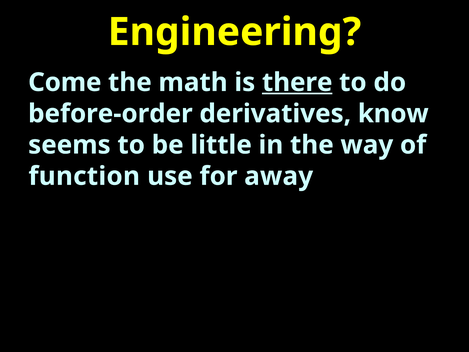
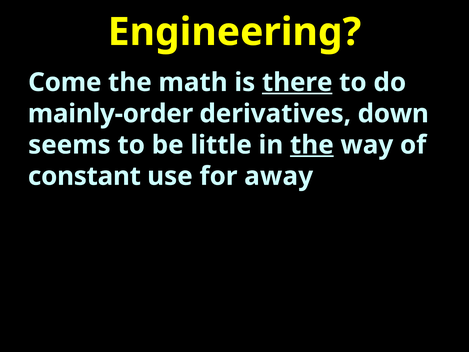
before-order: before-order -> mainly-order (110, 114)
know: know -> down (393, 114)
the underline: none -> present (312, 145)
function: function -> constant (84, 176)
